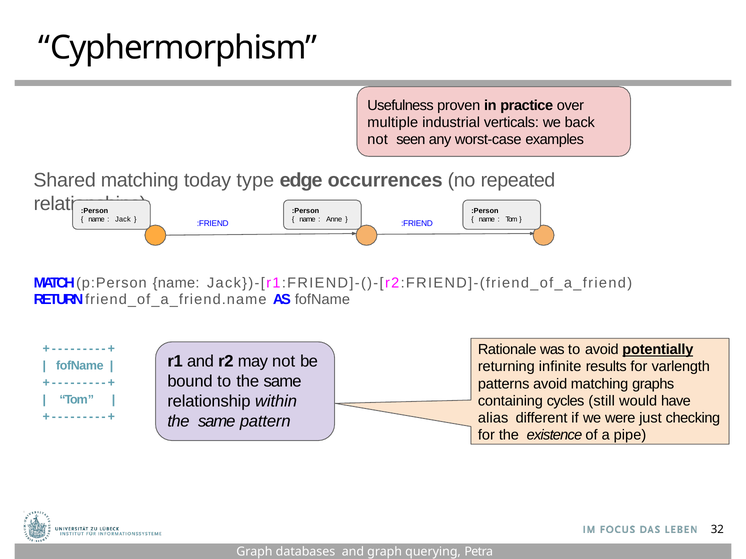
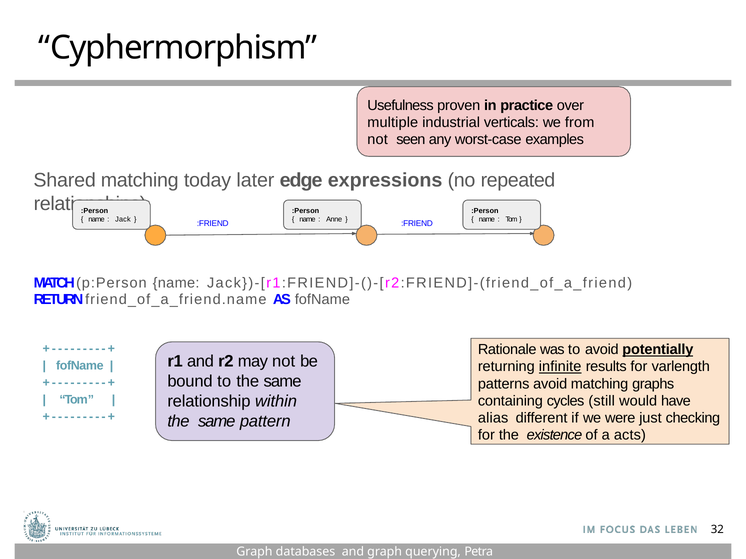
back: back -> from (580, 123)
type: type -> later (255, 180)
occurrences: occurrences -> expressions (385, 180)
infinite underline: none -> present (560, 367)
pipe: pipe -> acts (630, 435)
